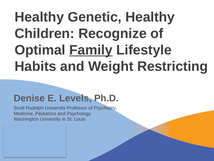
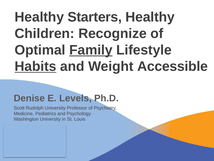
Genetic: Genetic -> Starters (95, 17)
Habits underline: none -> present (35, 66)
Restricting: Restricting -> Accessible (173, 66)
